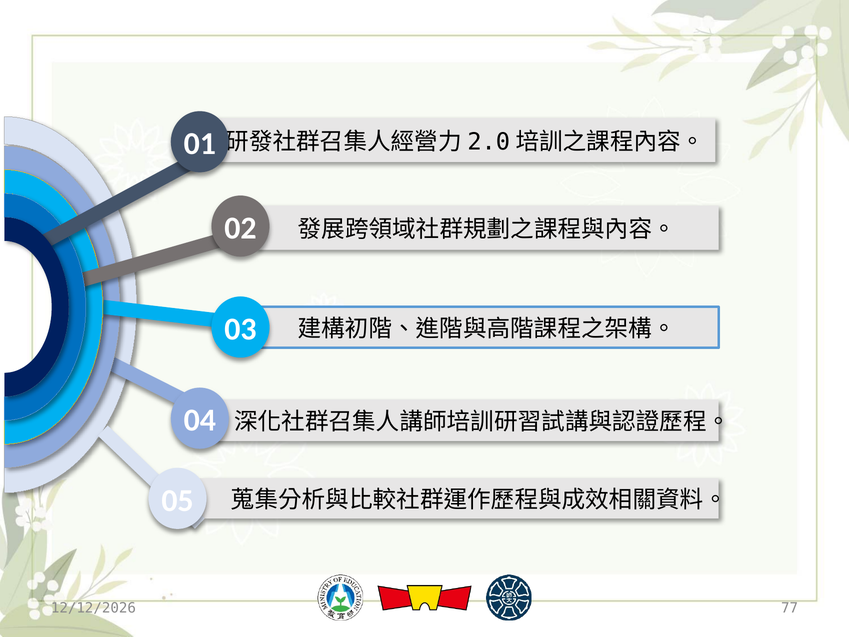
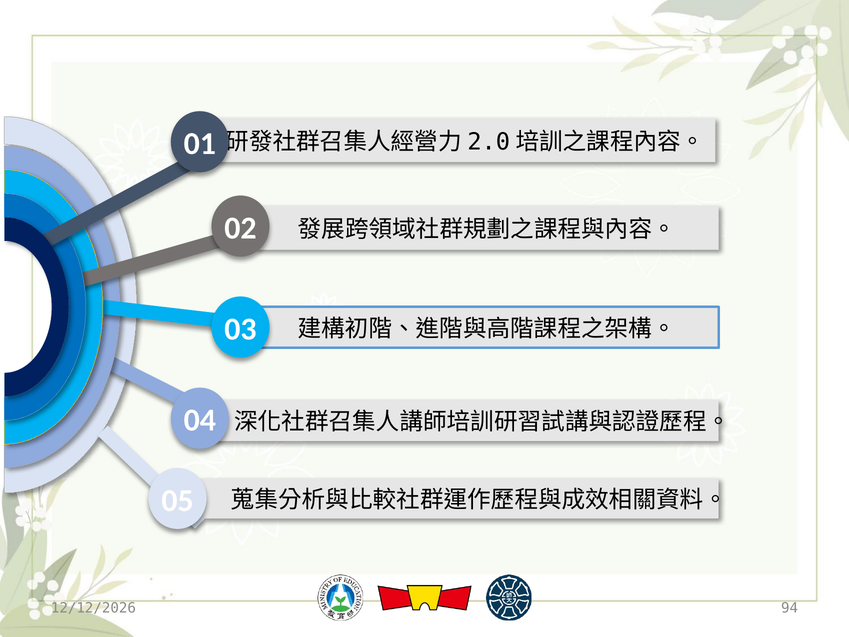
77: 77 -> 94 (790, 608)
